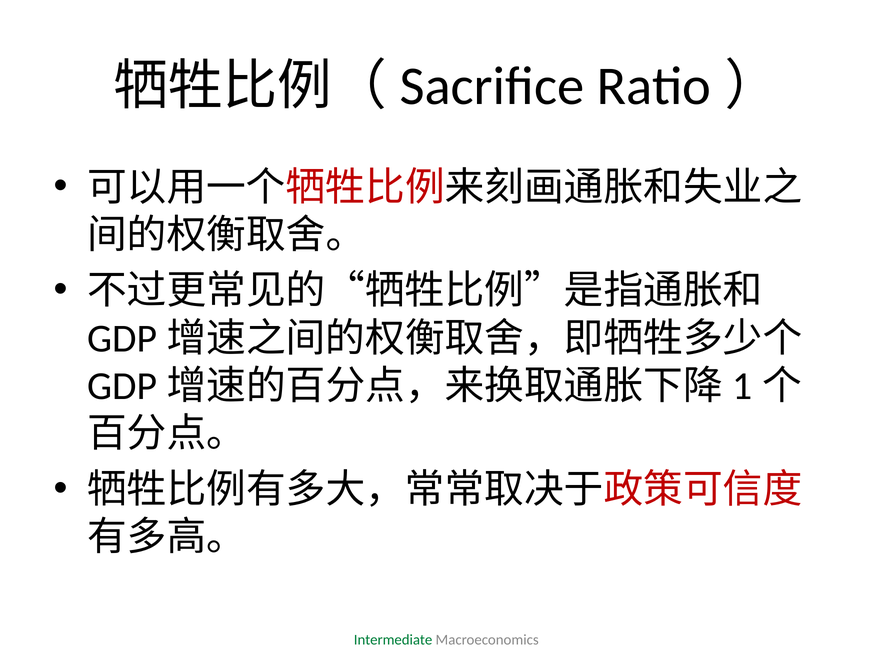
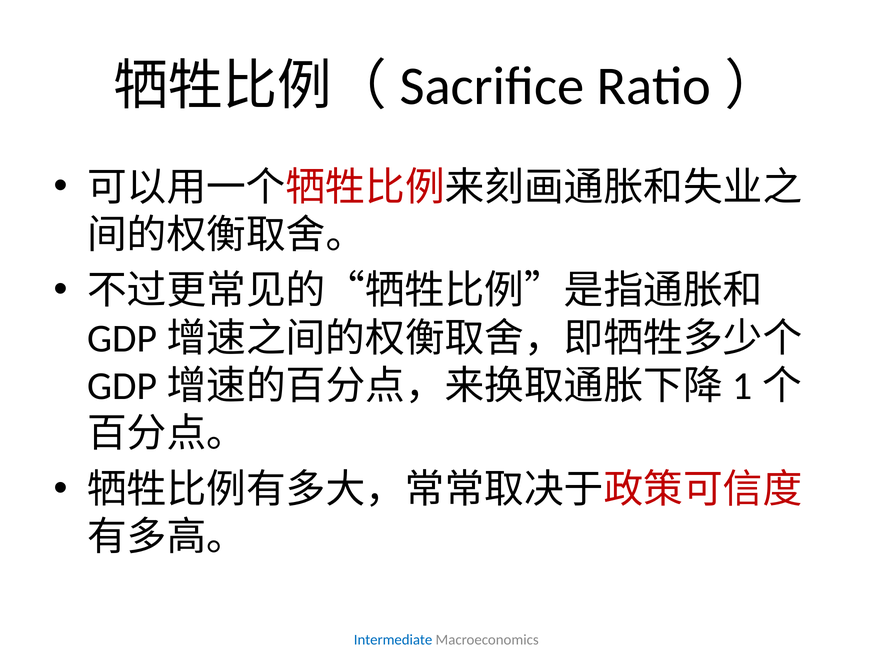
Intermediate colour: green -> blue (393, 639)
